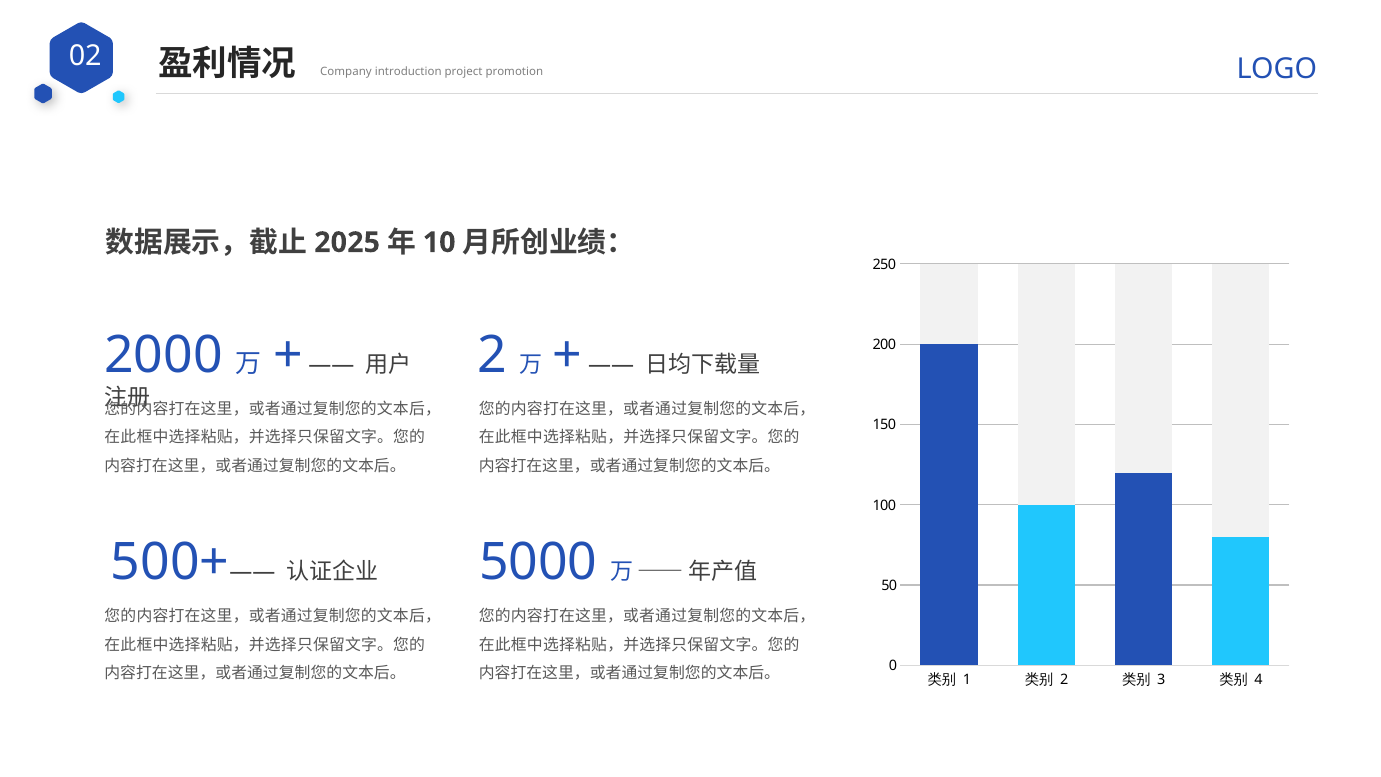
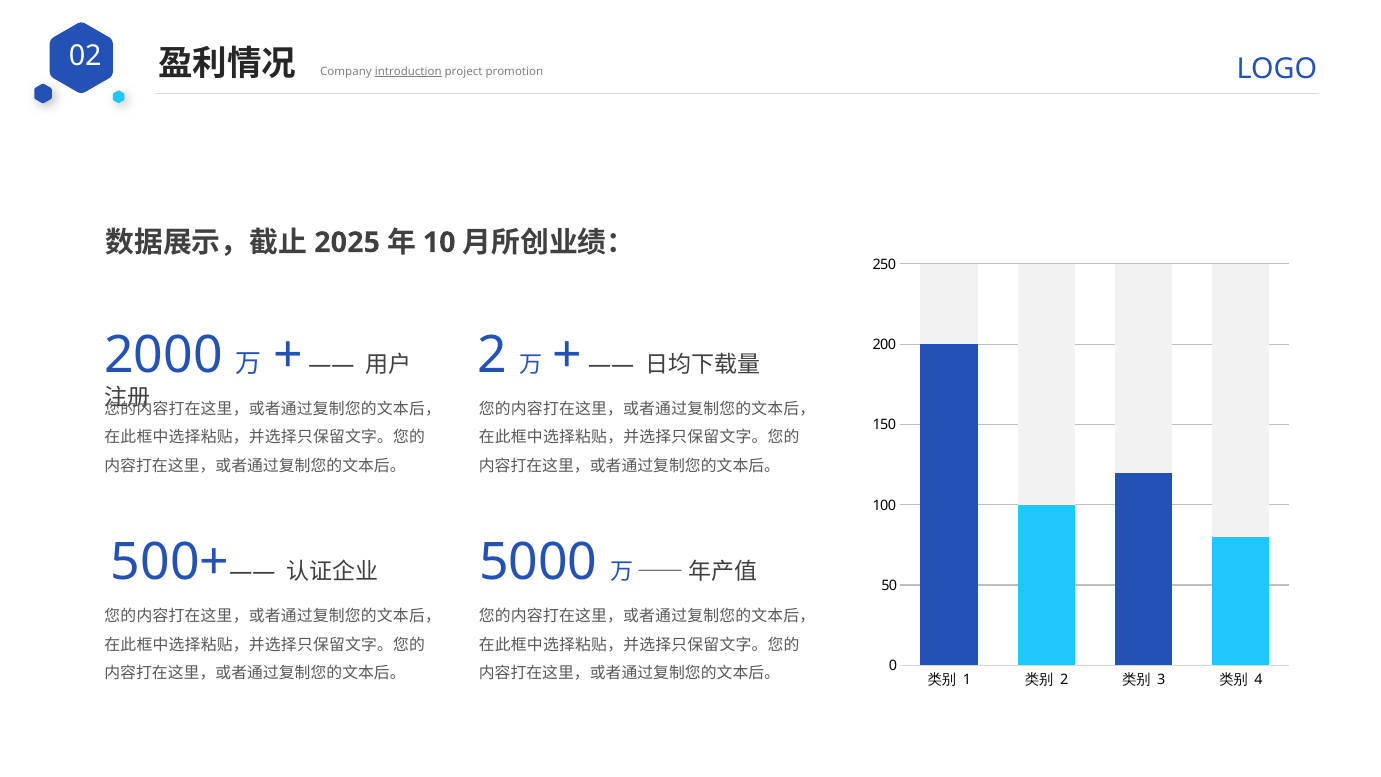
introduction underline: none -> present (408, 72)
